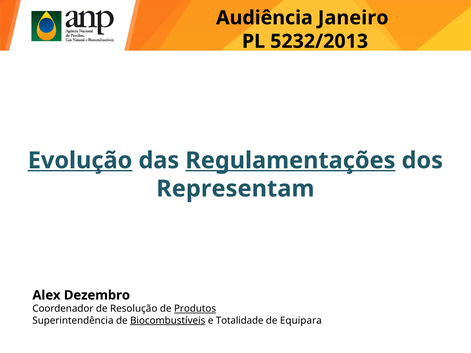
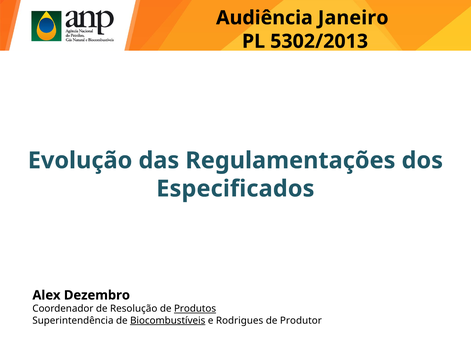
5232/2013: 5232/2013 -> 5302/2013 (319, 41)
Evolução underline: present -> none (80, 161)
Regulamentações underline: present -> none (290, 161)
Representam: Representam -> Especificados (235, 189)
Totalidade: Totalidade -> Rodrigues (240, 321)
Equipara: Equipara -> Produtor (301, 321)
